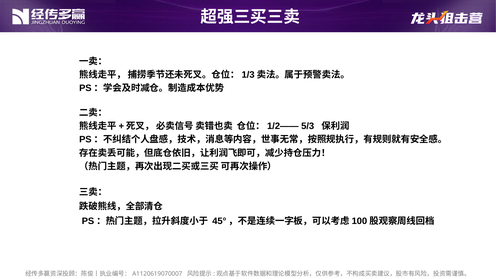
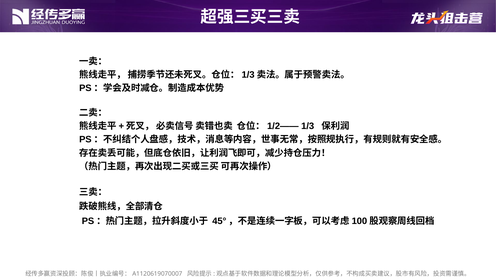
5/3: 5/3 -> 1/3 (308, 126)
